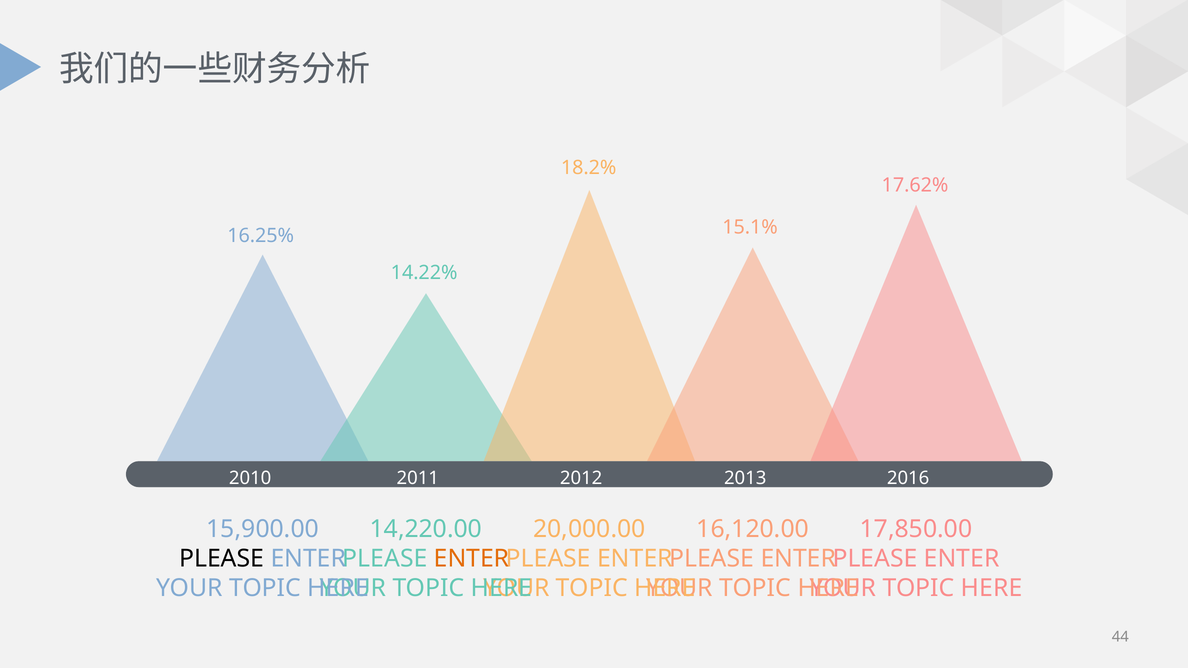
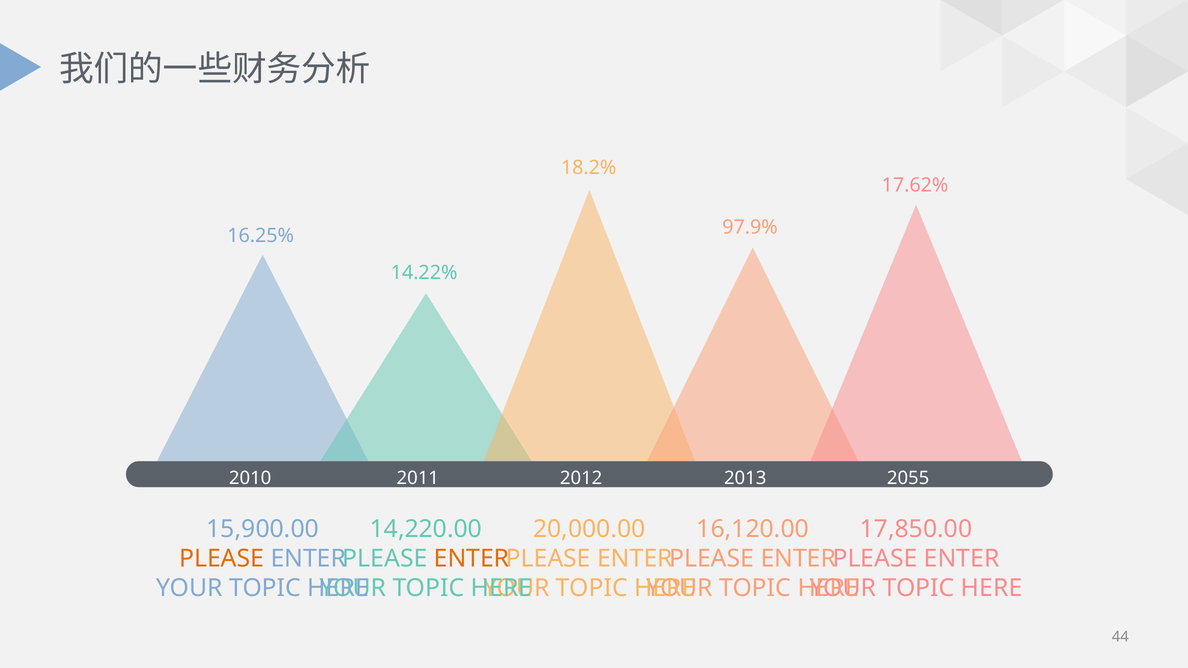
15.1%: 15.1% -> 97.9% (750, 227)
2016: 2016 -> 2055 (908, 478)
PLEASE colour: black -> orange (222, 559)
